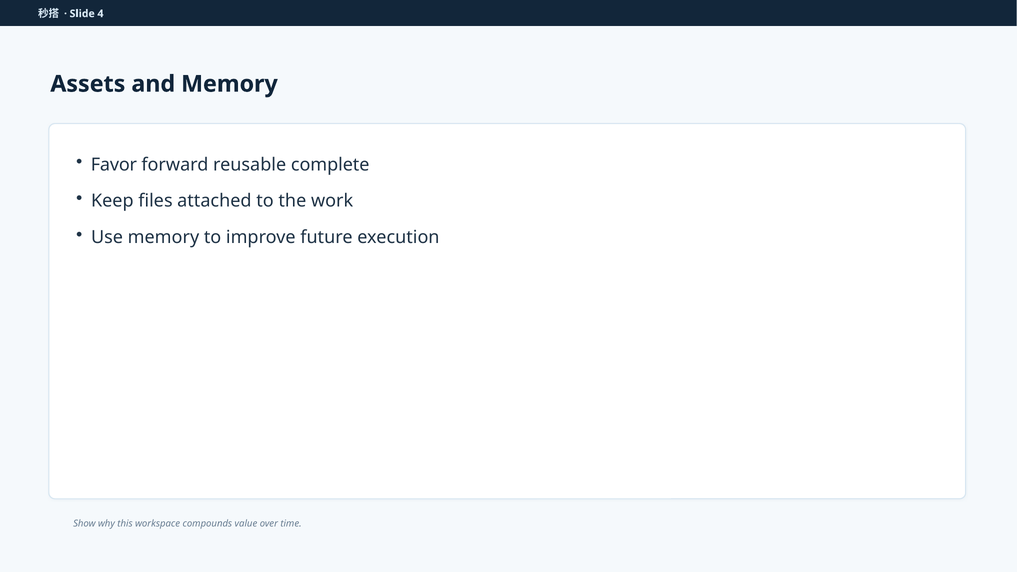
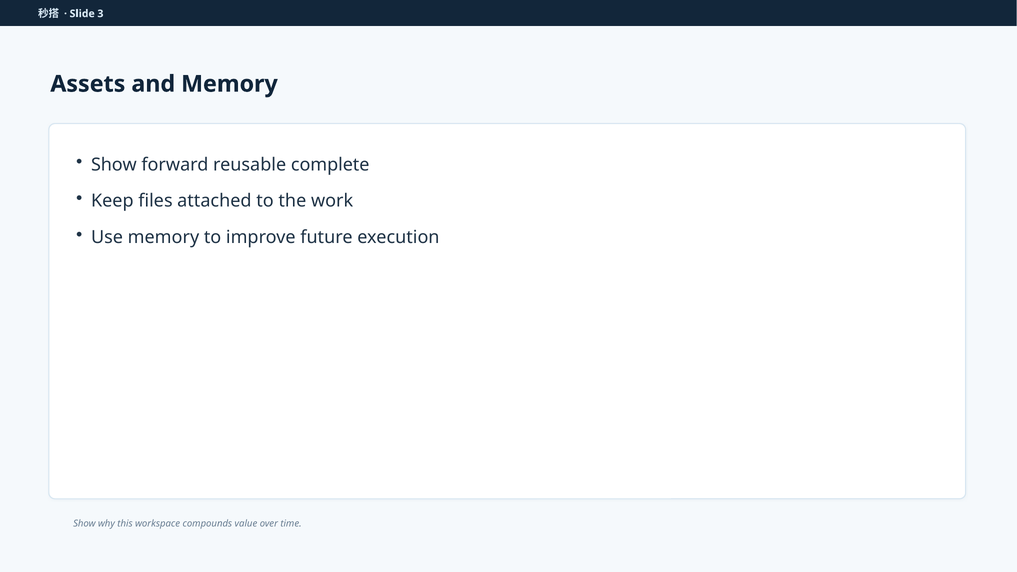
4: 4 -> 3 (100, 14)
Favor: Favor -> Show (114, 165)
